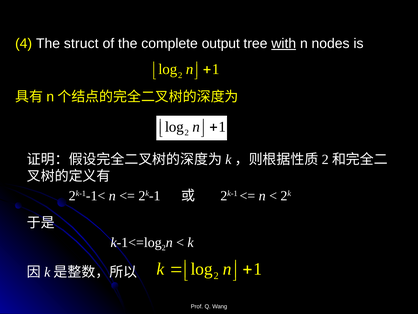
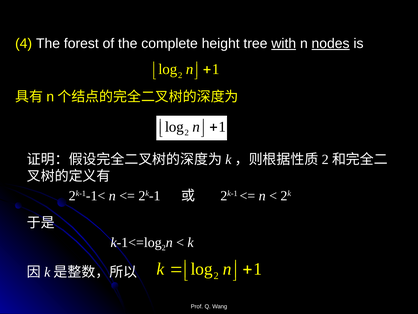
struct: struct -> forest (81, 43)
output: output -> height (221, 43)
nodes underline: none -> present (331, 43)
